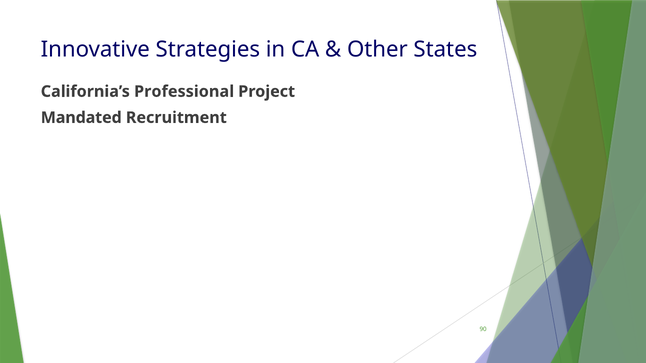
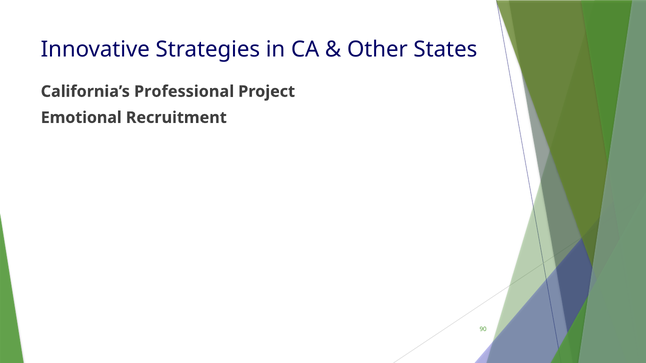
Mandated: Mandated -> Emotional (81, 118)
